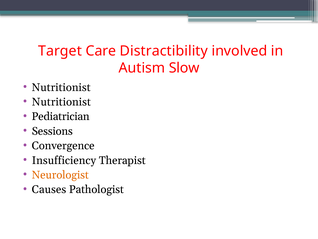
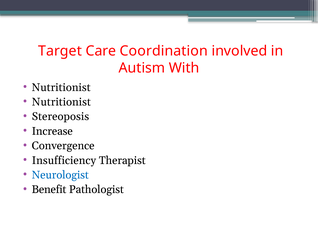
Distractibility: Distractibility -> Coordination (164, 51)
Slow: Slow -> With (184, 68)
Pediatrician: Pediatrician -> Stereoposis (60, 116)
Sessions: Sessions -> Increase (52, 131)
Neurologist colour: orange -> blue (60, 175)
Causes: Causes -> Benefit (49, 189)
